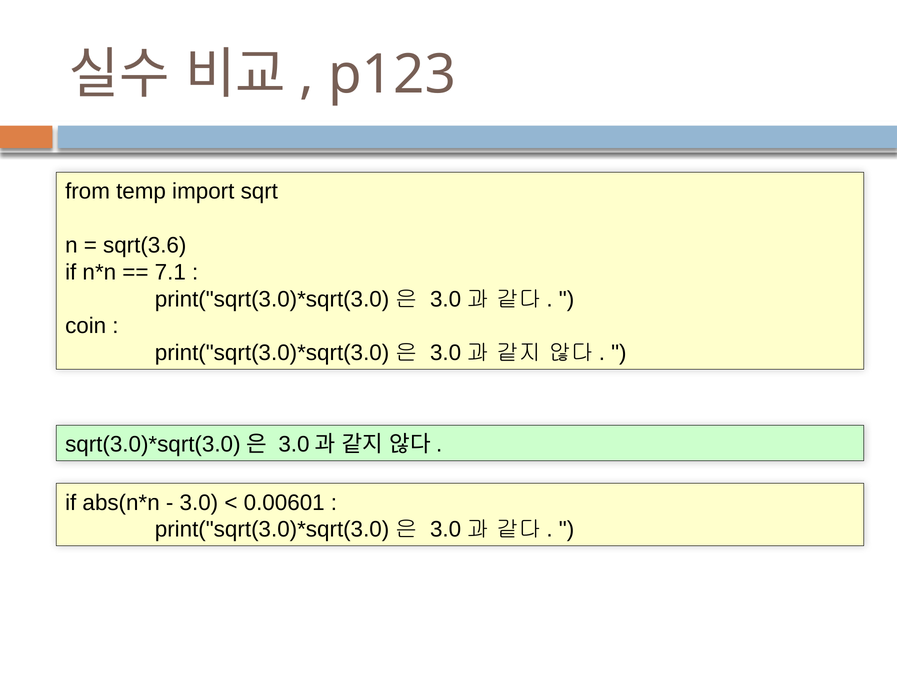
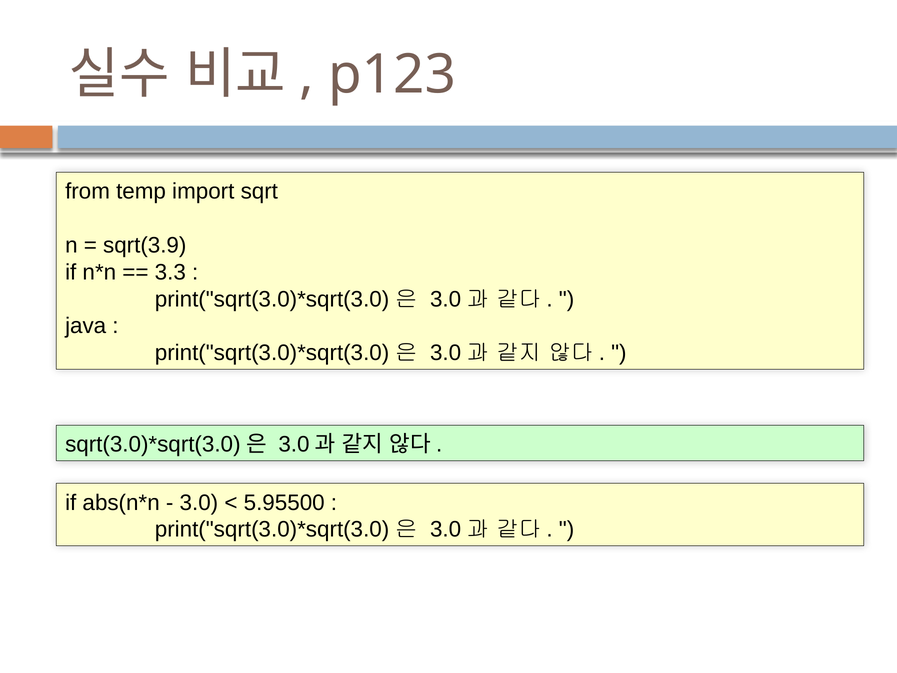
sqrt(3.6: sqrt(3.6 -> sqrt(3.9 (145, 245)
7.1: 7.1 -> 3.3 (170, 272)
coin: coin -> java (86, 326)
0.00601: 0.00601 -> 5.95500 (284, 502)
